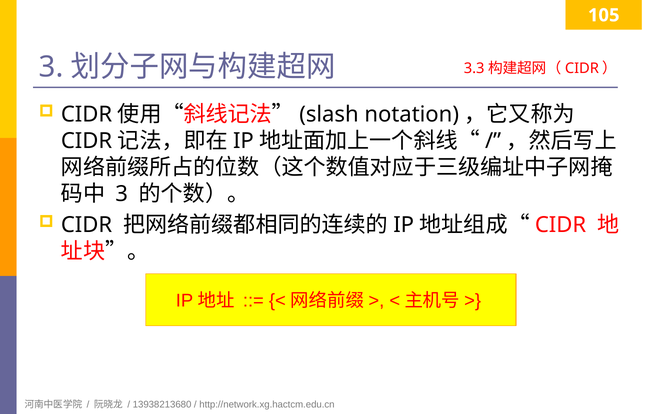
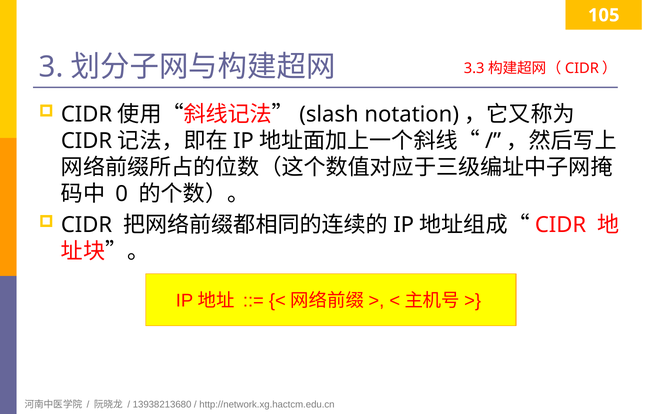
3: 3 -> 0 (122, 194)
